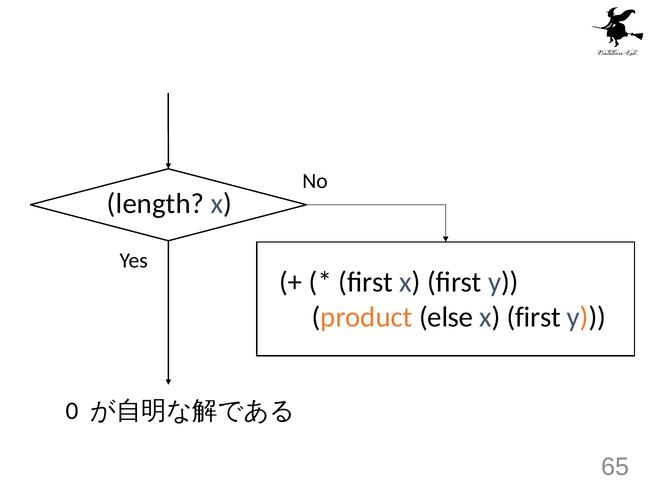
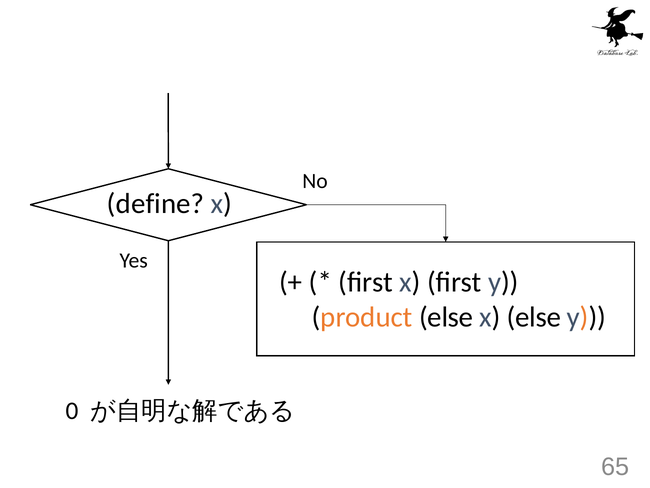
length: length -> define (156, 204)
first: first -> else (534, 317)
